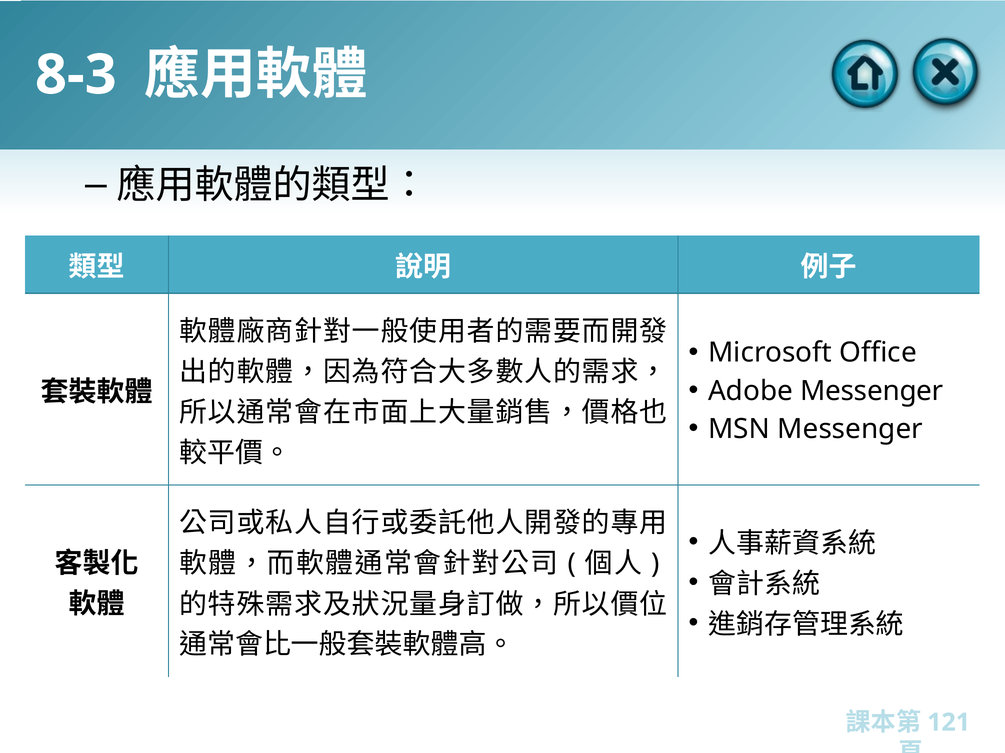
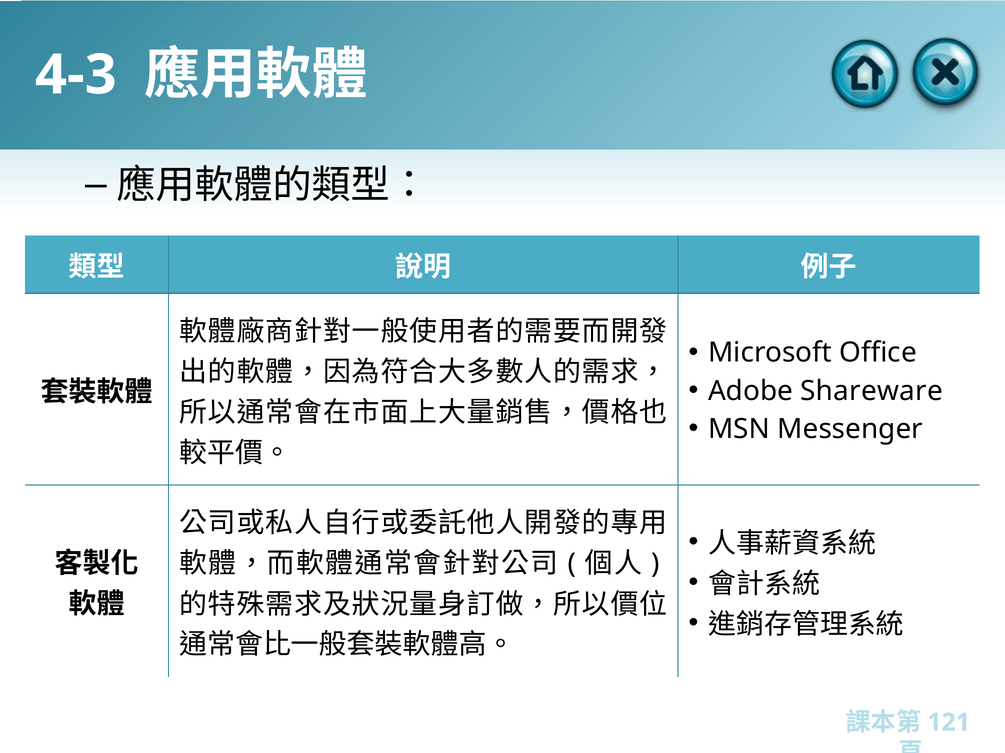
8-3: 8-3 -> 4-3 (76, 75)
Adobe Messenger: Messenger -> Shareware (872, 391)
